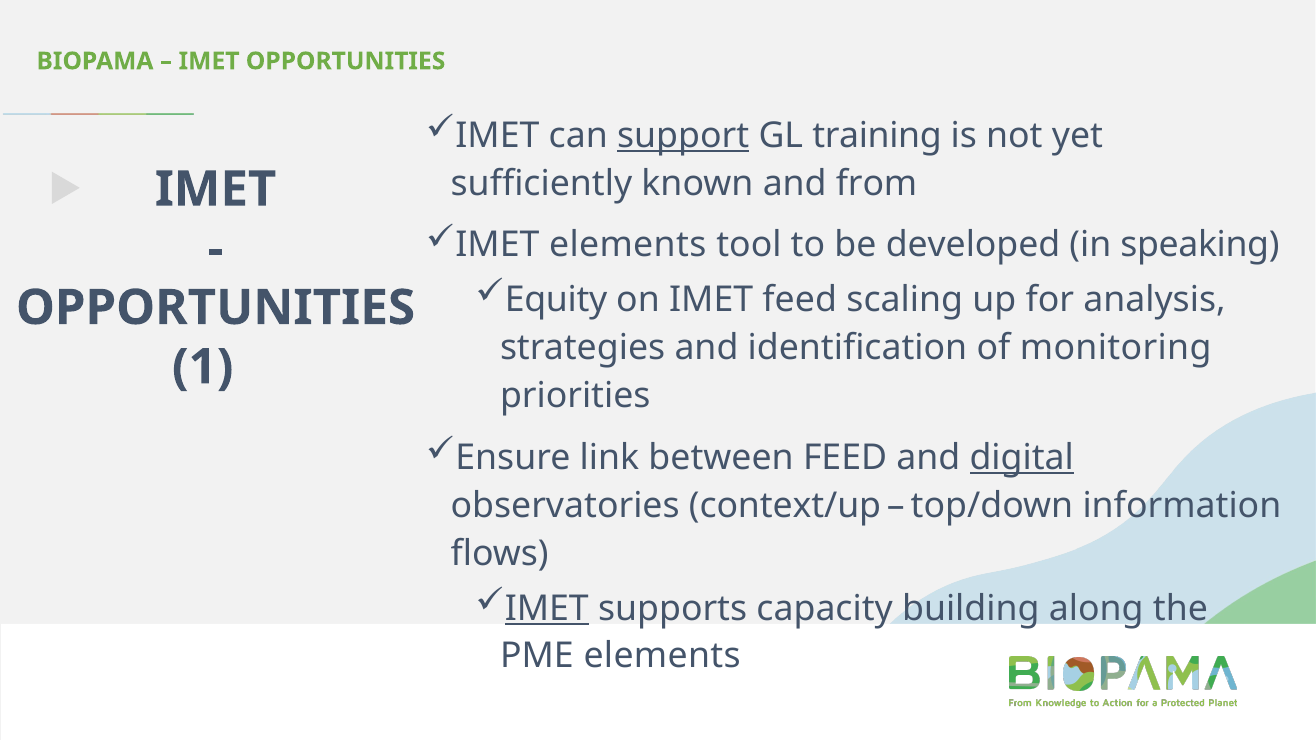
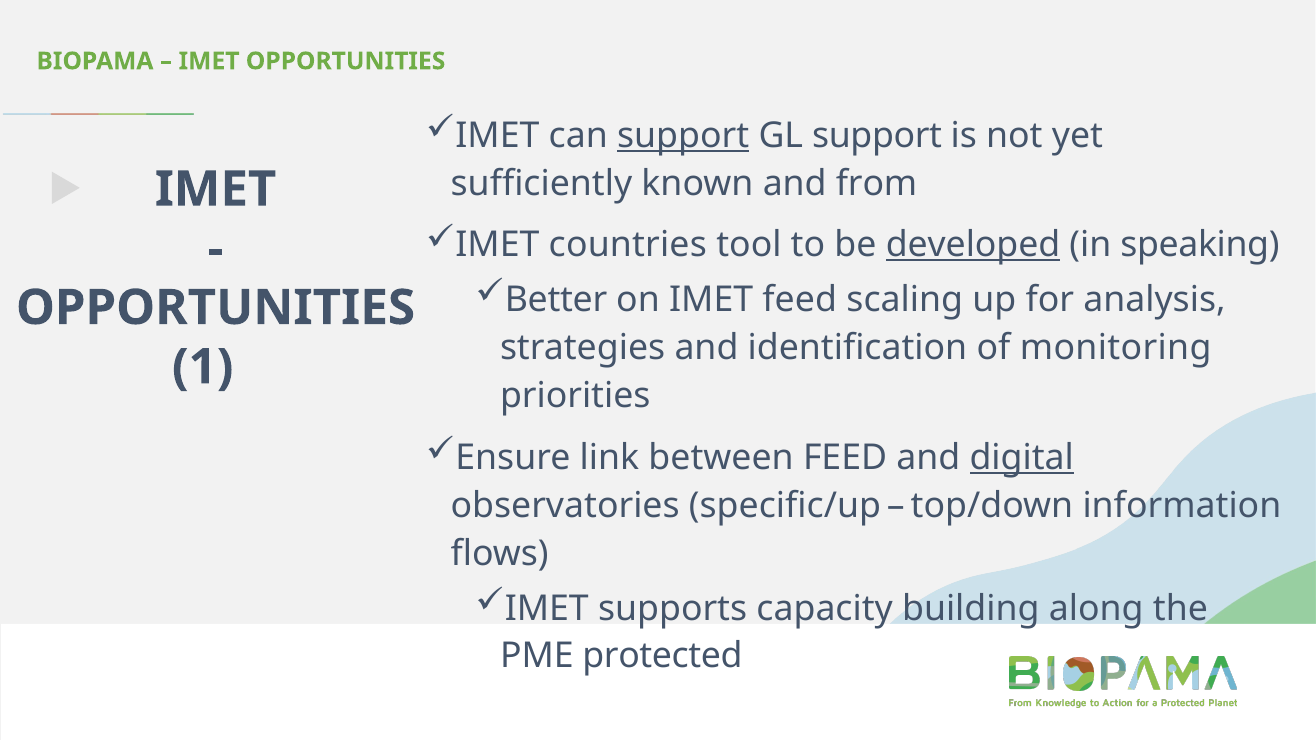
GL training: training -> support (877, 135)
IMET elements: elements -> countries (628, 245)
developed underline: none -> present (973, 245)
Equity: Equity -> Better (556, 300)
context/up: context/up -> specific/up (785, 506)
IMET underline: present -> none (547, 608)
PME elements: elements -> protected (662, 656)
